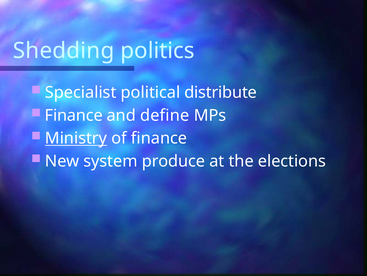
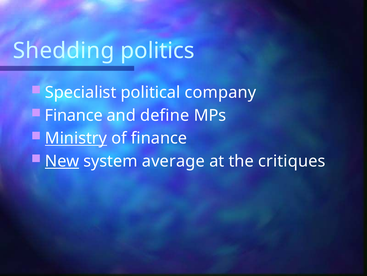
distribute: distribute -> company (220, 92)
New underline: none -> present (62, 161)
produce: produce -> average (173, 161)
elections: elections -> critiques (292, 161)
